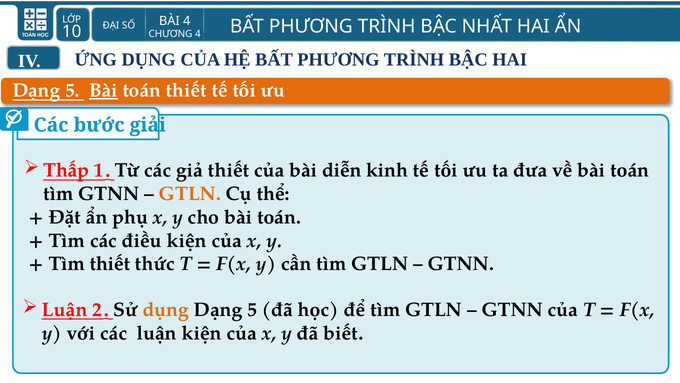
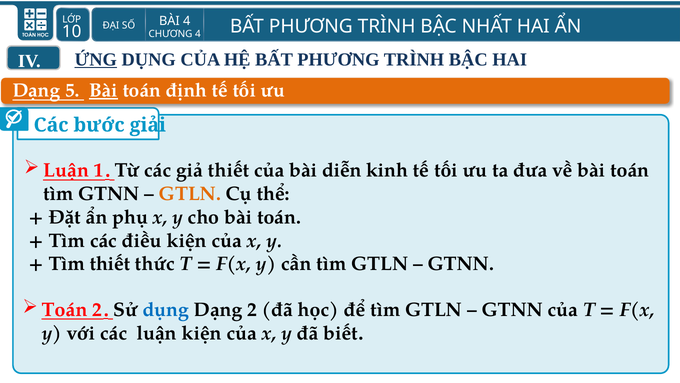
ỨNG underline: none -> present (96, 60)
toán thiết: thiết -> định (186, 90)
Thấp: Thấp -> Luận (66, 170)
Luận: Luận -> Toán (65, 309)
dụng colour: orange -> blue (166, 309)
5: 5 -> 2 (252, 309)
